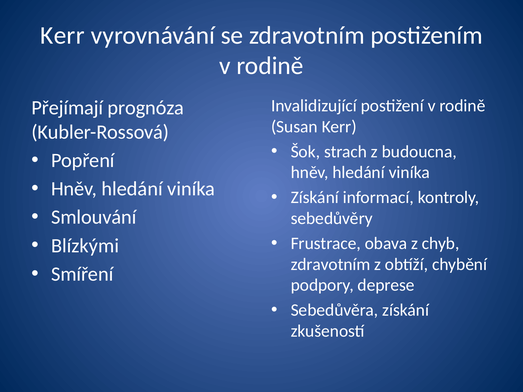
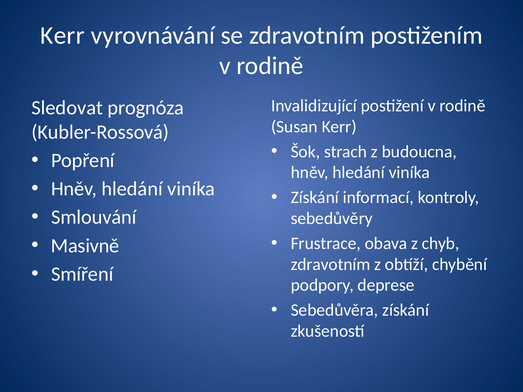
Přejímají: Přejímají -> Sledovat (67, 108)
Blízkými: Blízkými -> Masivně (85, 246)
